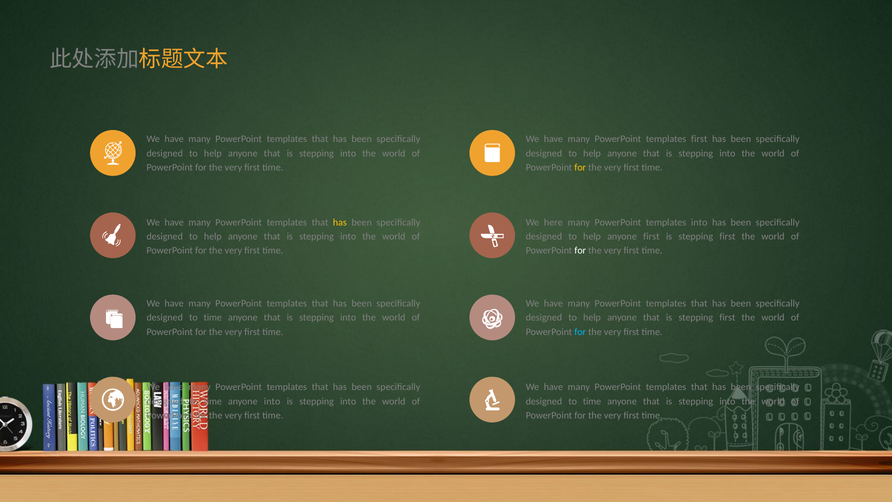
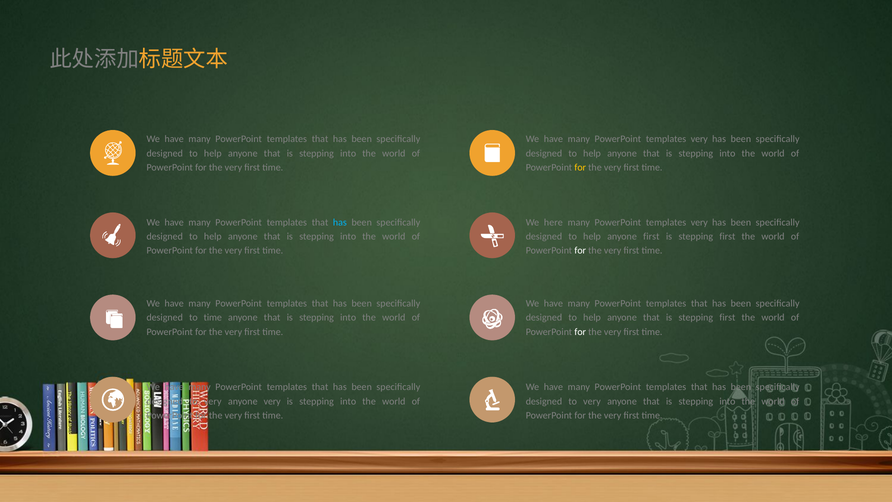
first: first -> very (699, 139)
has colour: yellow -> light blue (340, 222)
into: into -> very (699, 222)
for colour: light blue -> white (580, 332)
time: time -> very (213, 401)
anyone into: into -> very (272, 401)
time: time -> very (592, 401)
